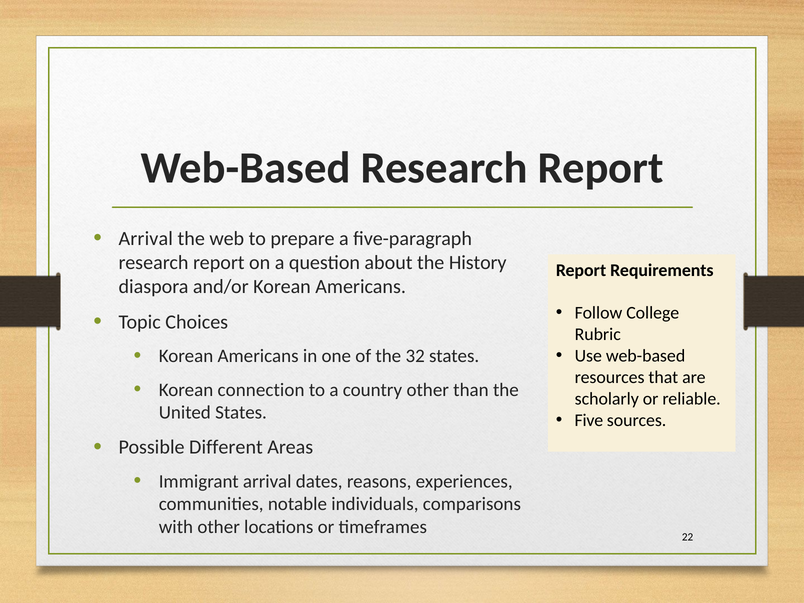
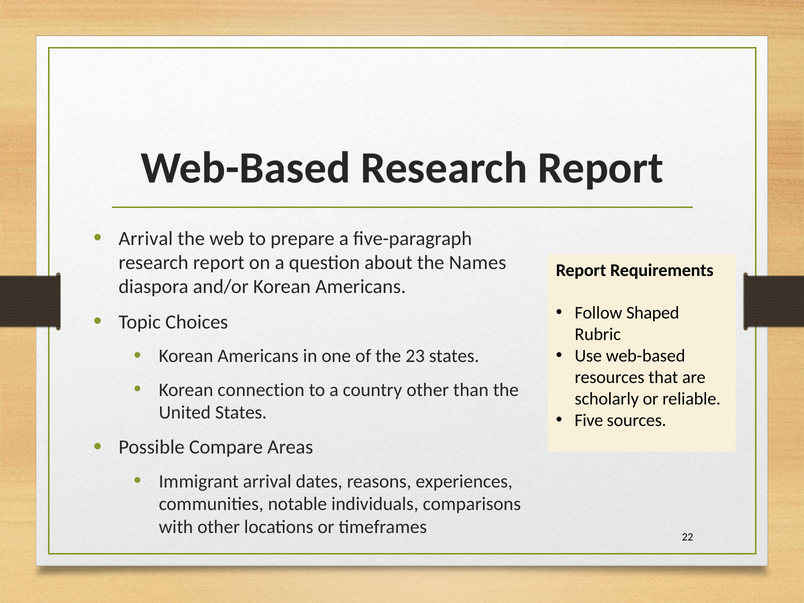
History: History -> Names (478, 263)
College: College -> Shaped (653, 313)
32: 32 -> 23 (415, 356)
Different: Different -> Compare (226, 447)
